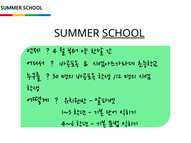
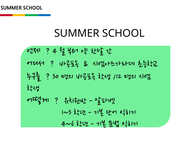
SCHOOL underline: present -> none (123, 33)
